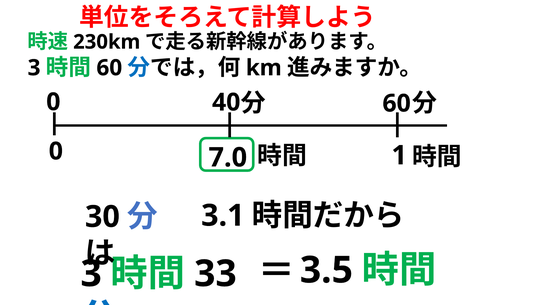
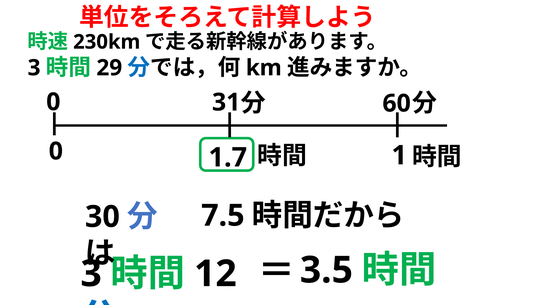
60: 60 -> 29 (109, 68)
40: 40 -> 31 (226, 102)
7.0: 7.0 -> 1.7 (228, 157)
3.1: 3.1 -> 7.5 (223, 216)
33: 33 -> 12 (215, 274)
